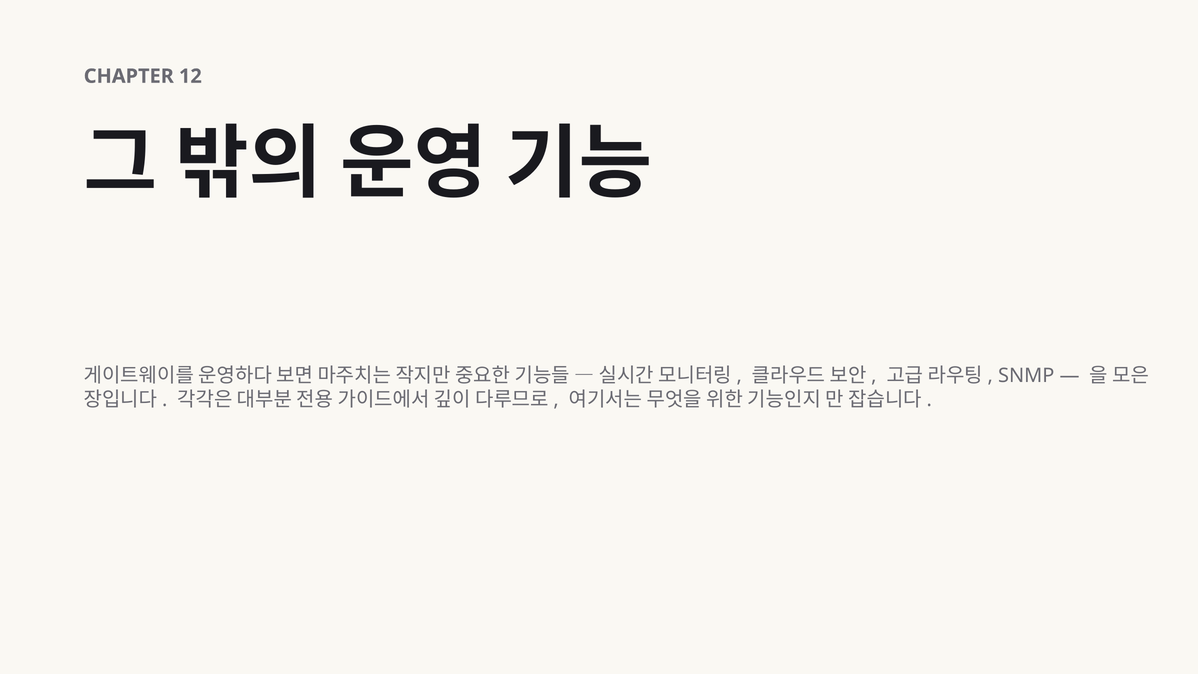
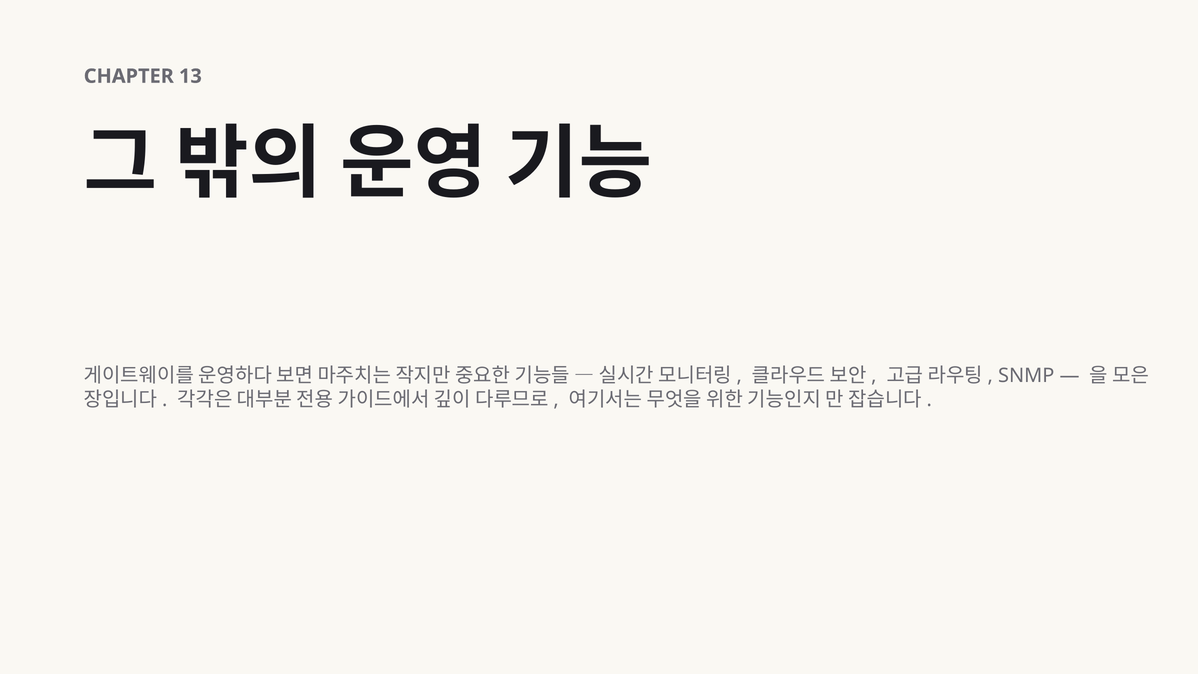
12: 12 -> 13 (190, 76)
